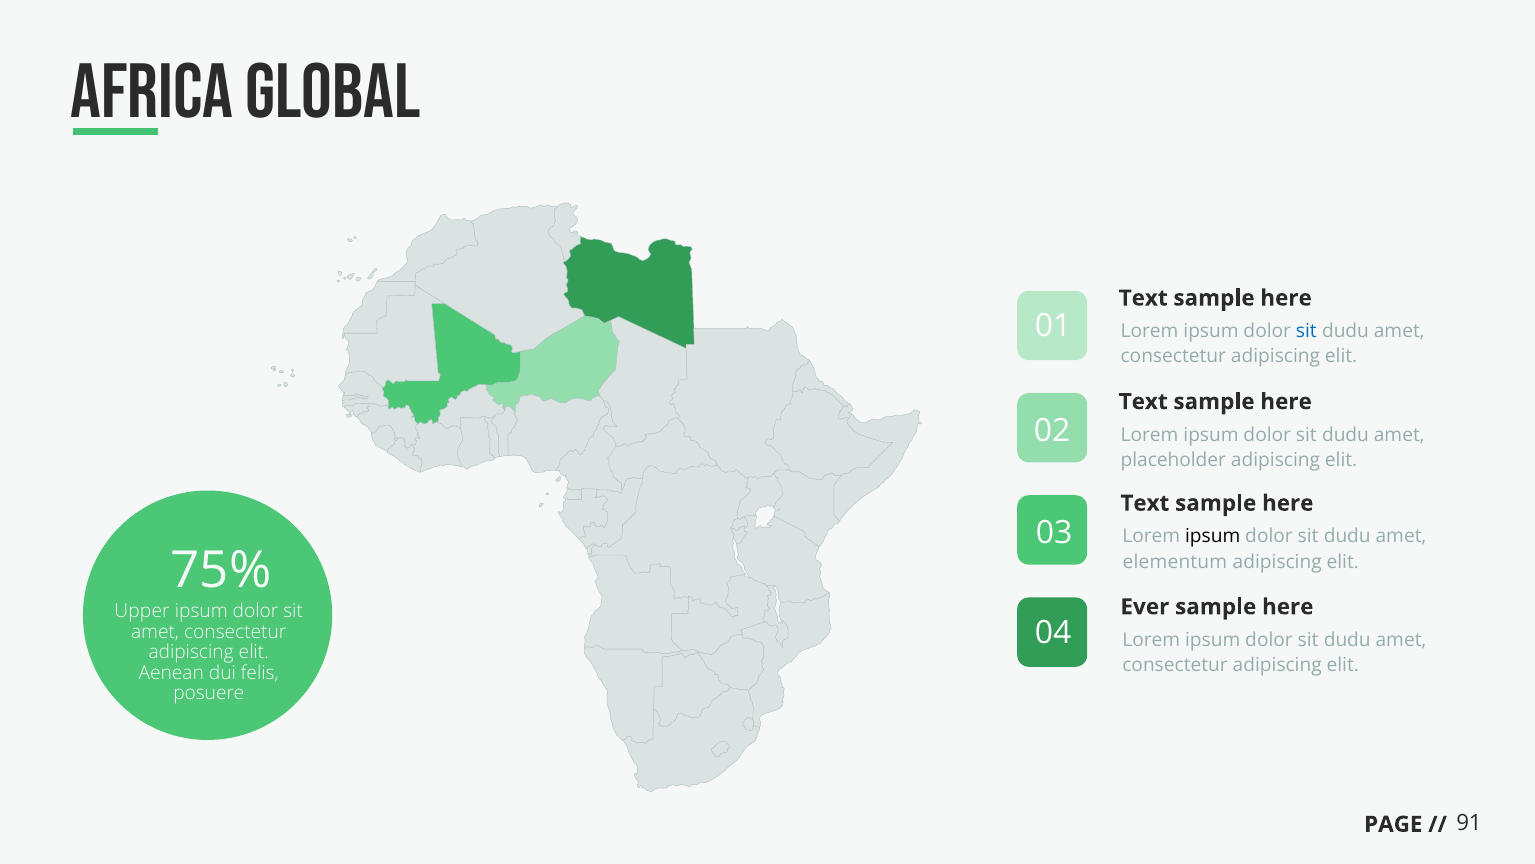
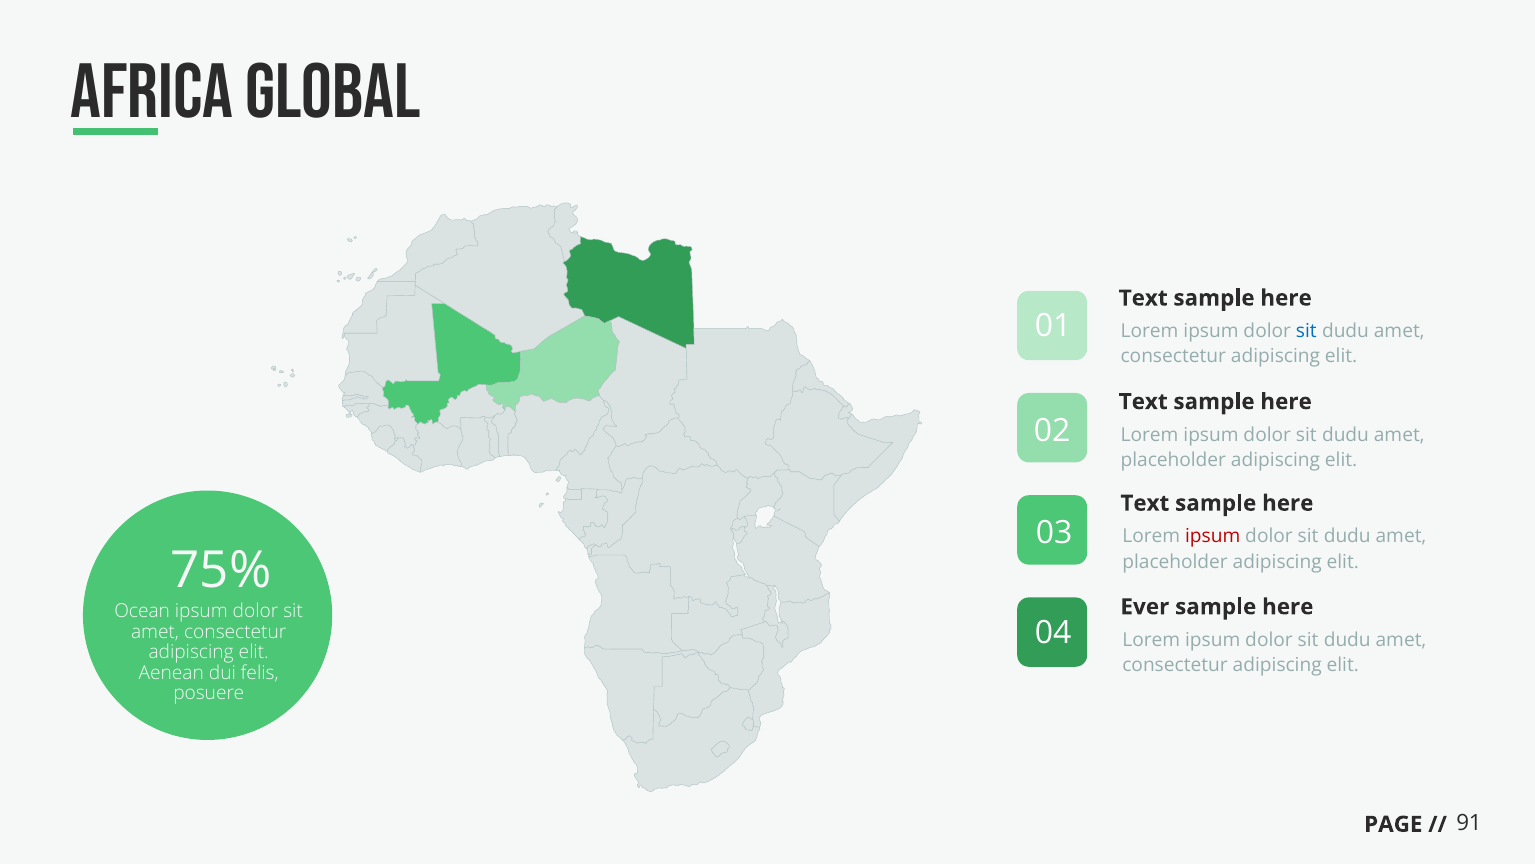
ipsum colour: black -> red (1213, 536)
elementum: elementum -> placeholder (1175, 561)
Upper: Upper -> Ocean (142, 611)
